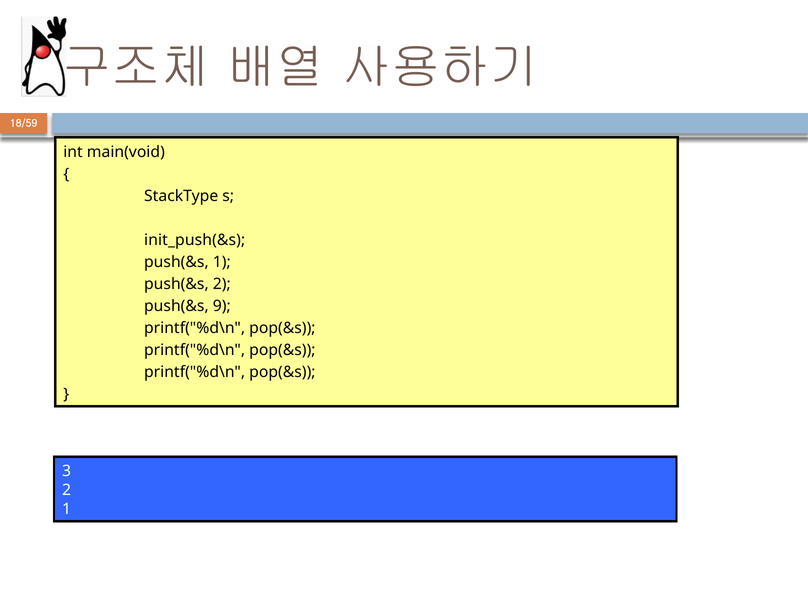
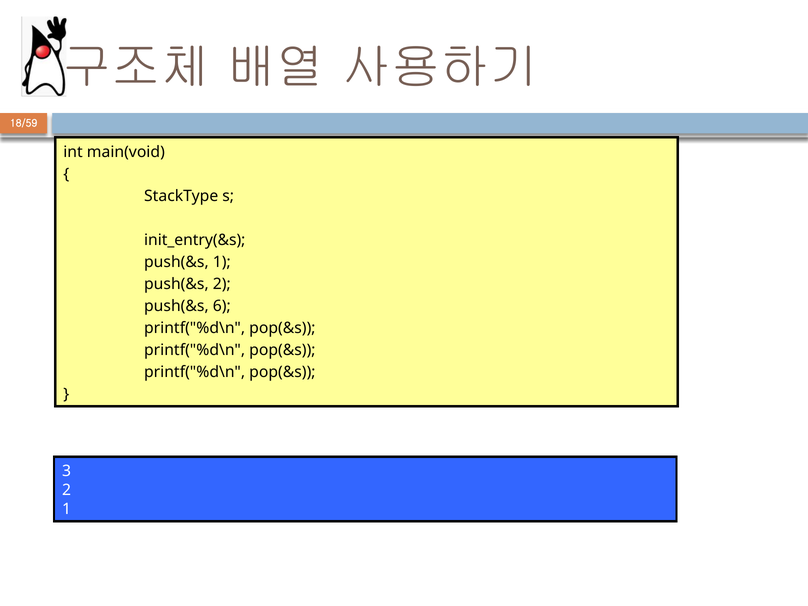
init_push(&s: init_push(&s -> init_entry(&s (195, 240)
9: 9 -> 6 (222, 306)
